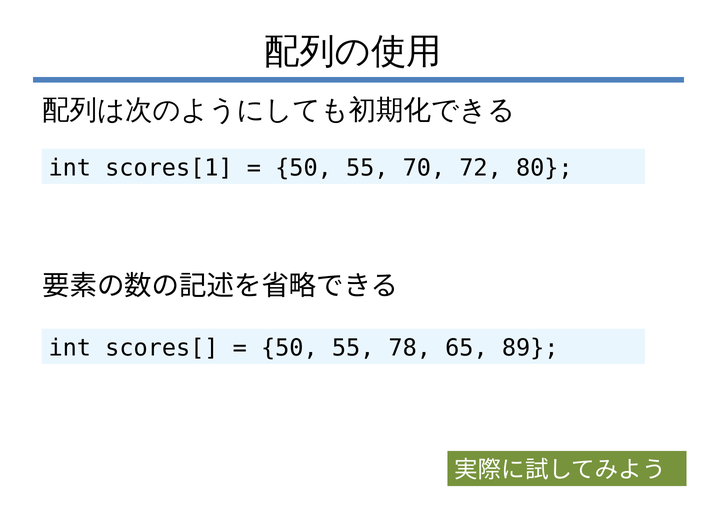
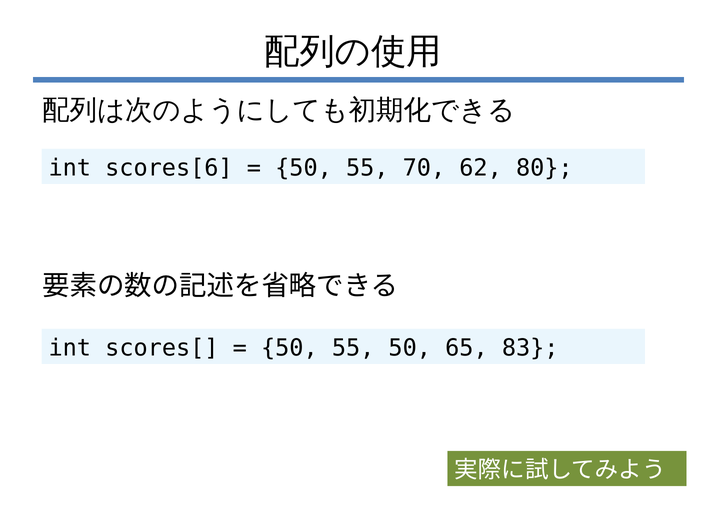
scores[1: scores[1 -> scores[6 (169, 168)
72: 72 -> 62 (481, 168)
55 78: 78 -> 50 (410, 348)
89: 89 -> 83 (530, 348)
